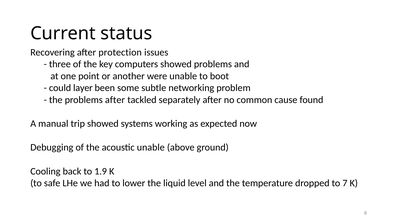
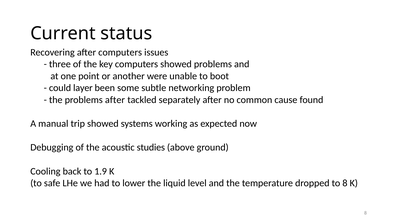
after protection: protection -> computers (120, 52)
acoustic unable: unable -> studies (151, 148)
to 7: 7 -> 8 (345, 183)
